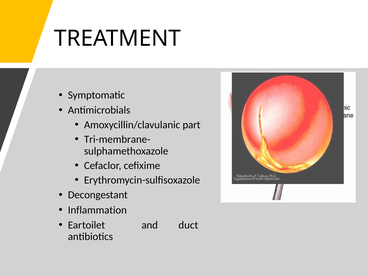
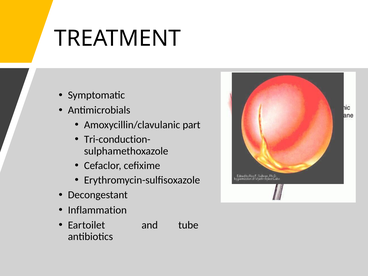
Tri-membrane-: Tri-membrane- -> Tri-conduction- (117, 139)
duct: duct -> tube (188, 225)
